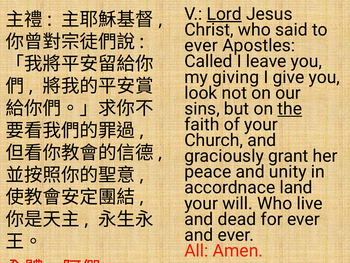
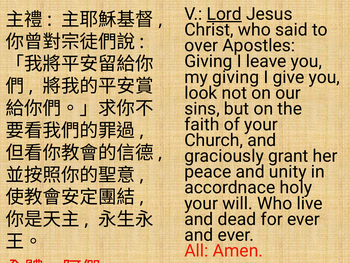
ever: ever -> over (201, 46)
Called: Called -> Giving (208, 61)
the underline: present -> none (290, 109)
land: land -> holy (296, 187)
